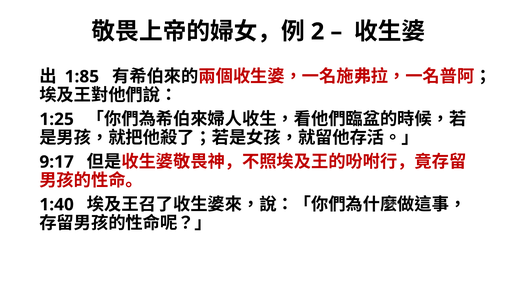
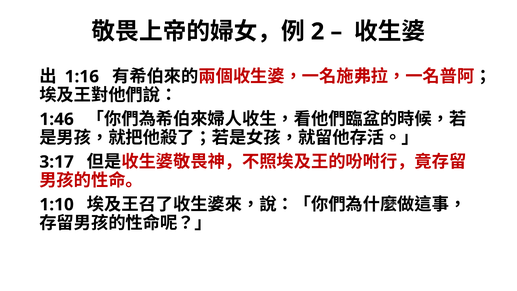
1:85: 1:85 -> 1:16 (82, 77)
1:25: 1:25 -> 1:46 (57, 119)
9:17: 9:17 -> 3:17 (57, 162)
1:40: 1:40 -> 1:10 (57, 204)
